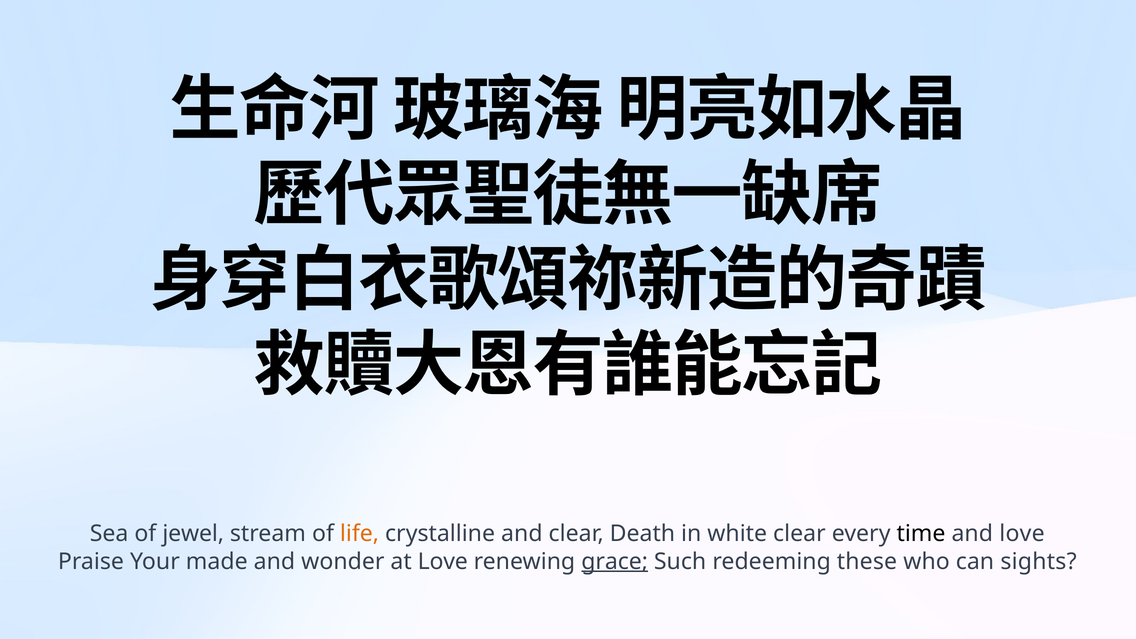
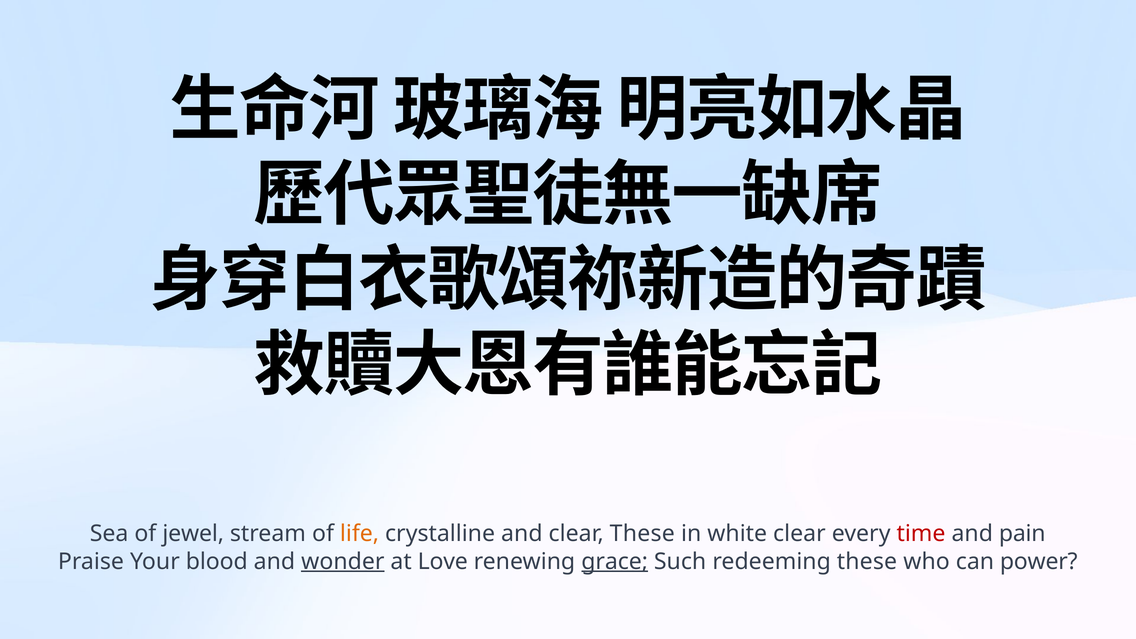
clear Death: Death -> These (642, 534)
time colour: black -> red (921, 534)
and love: love -> pain (1022, 534)
made: made -> blood (217, 561)
wonder underline: none -> present (343, 561)
sights: sights -> power (1039, 561)
